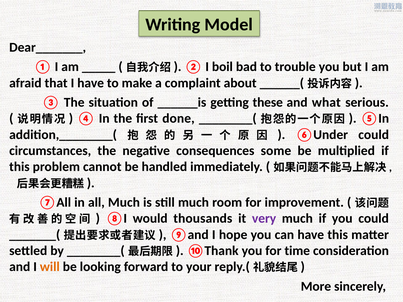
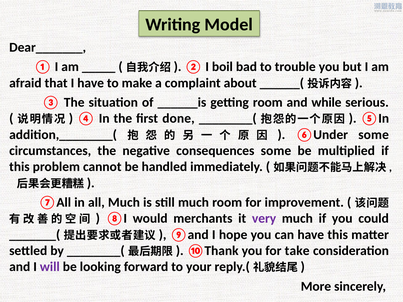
getting these: these -> room (268, 103)
what: what -> while (326, 103)
⑥Under could: could -> some (374, 135)
thousands: thousands -> merchants (203, 219)
time: time -> take (297, 251)
will colour: orange -> purple (50, 267)
